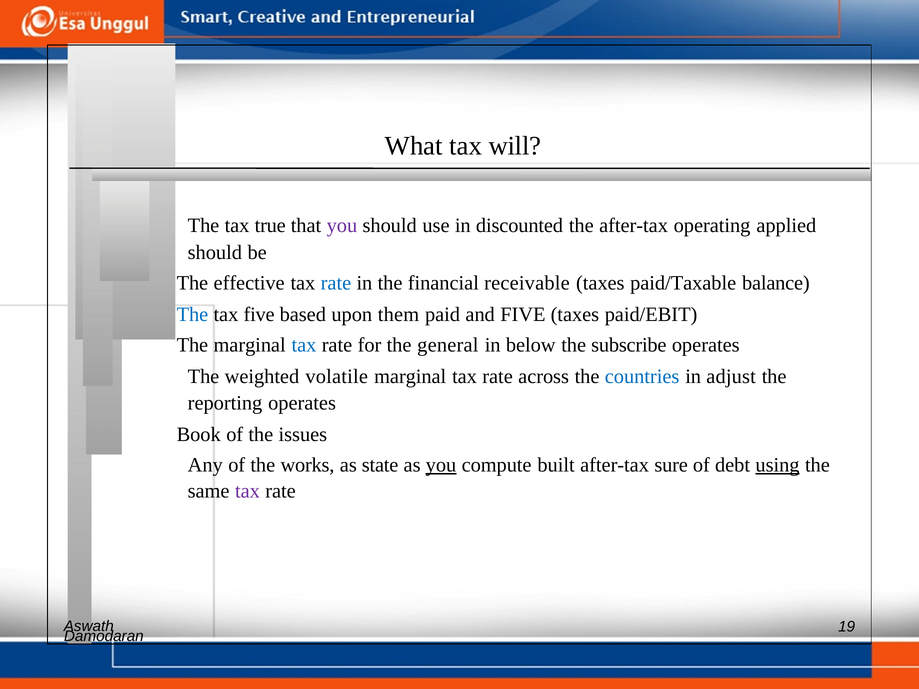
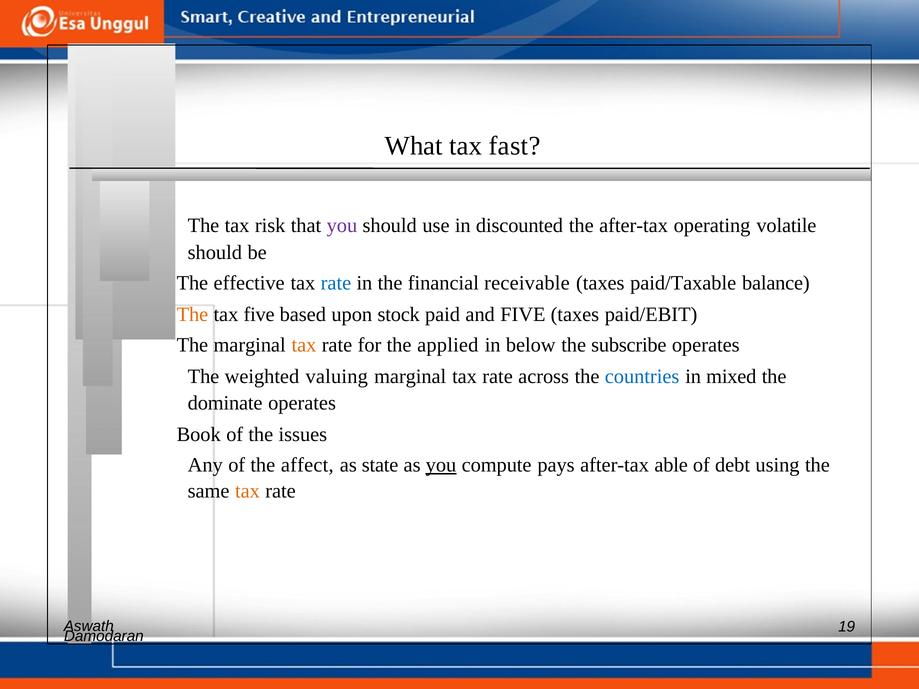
will: will -> fast (515, 146)
true: true -> risk (270, 225)
applied: applied -> volatile (786, 225)
The colour: blue -> orange (192, 315)
them: them -> stock (399, 315)
tax colour: blue -> orange (304, 345)
general: general -> applied (448, 345)
volatile: volatile -> valuing (337, 377)
adjust: adjust -> mixed (731, 377)
reporting: reporting -> dominate (225, 403)
works: works -> affect (307, 465)
built: built -> pays (556, 465)
sure: sure -> able (671, 465)
using underline: present -> none (777, 465)
tax colour: purple -> orange (247, 491)
